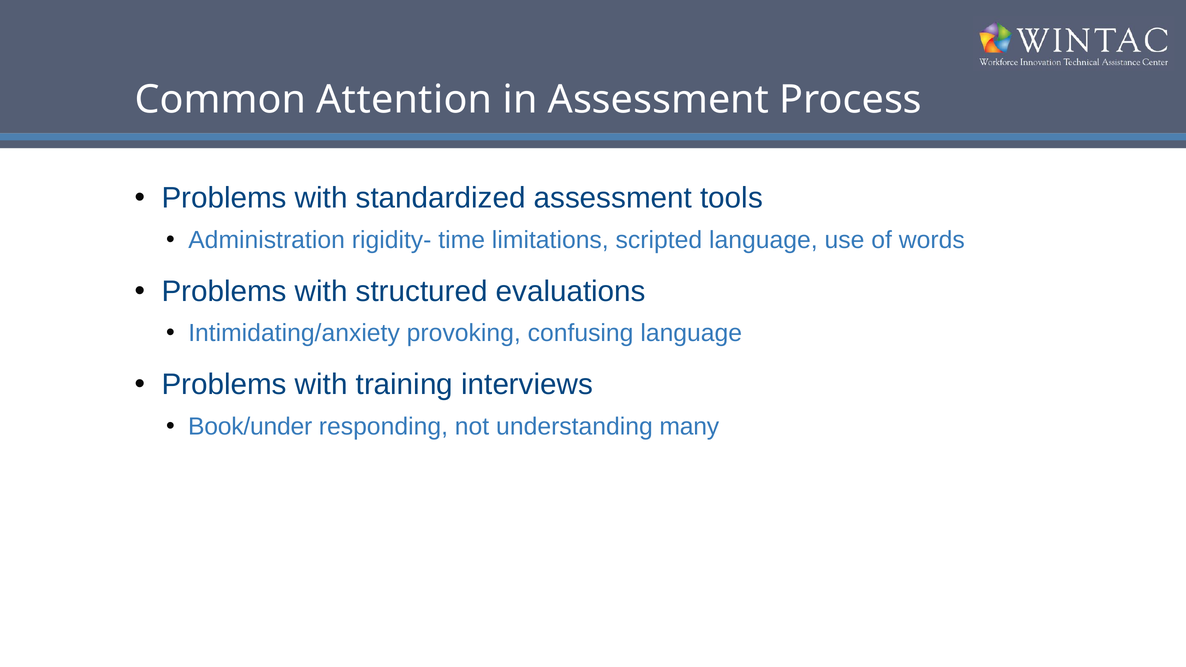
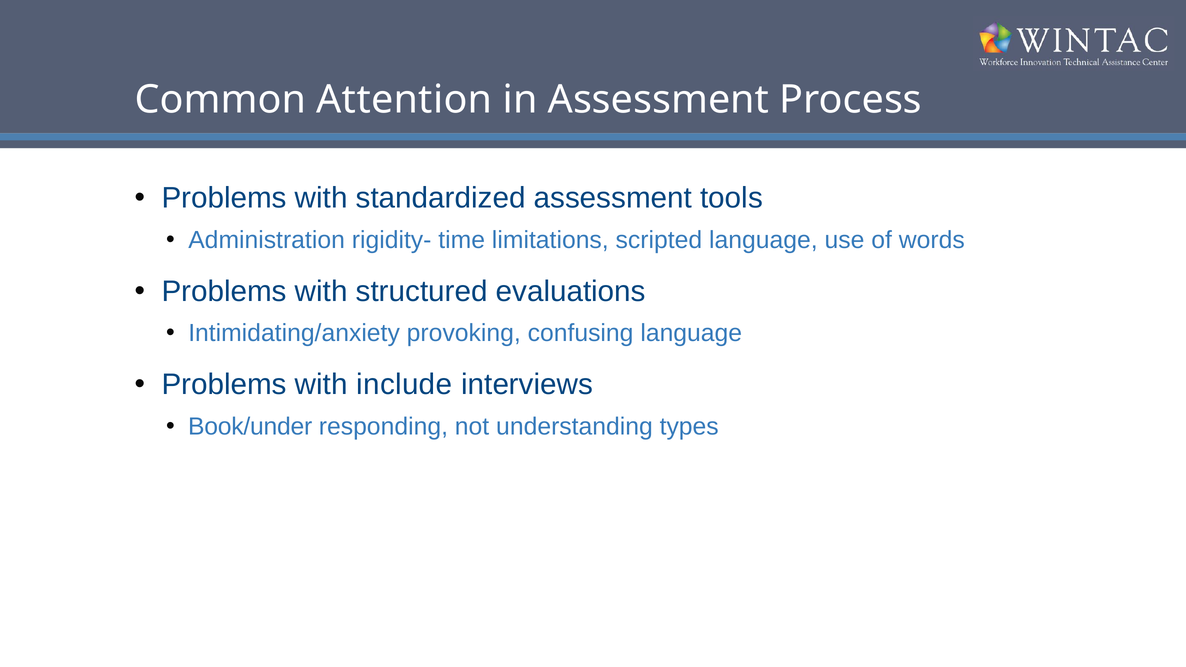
training: training -> include (404, 385)
many: many -> types (689, 427)
